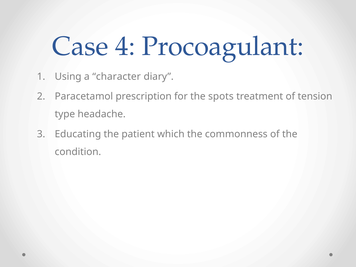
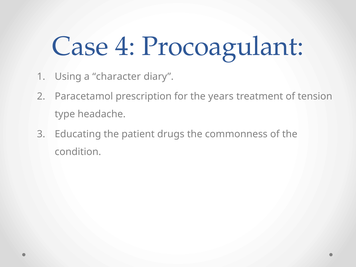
spots: spots -> years (221, 96)
which: which -> drugs (171, 134)
